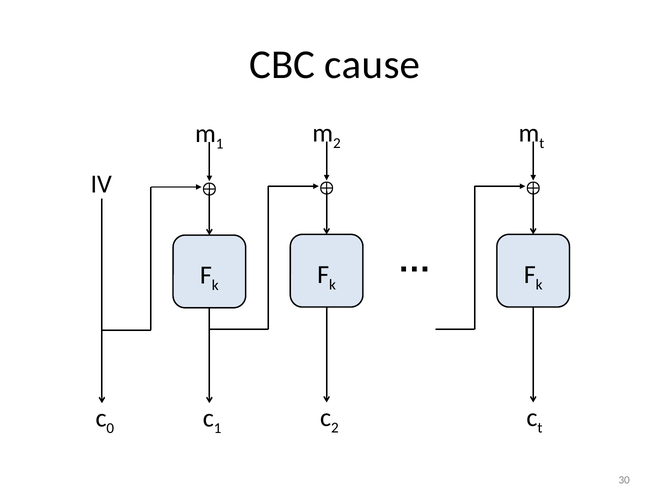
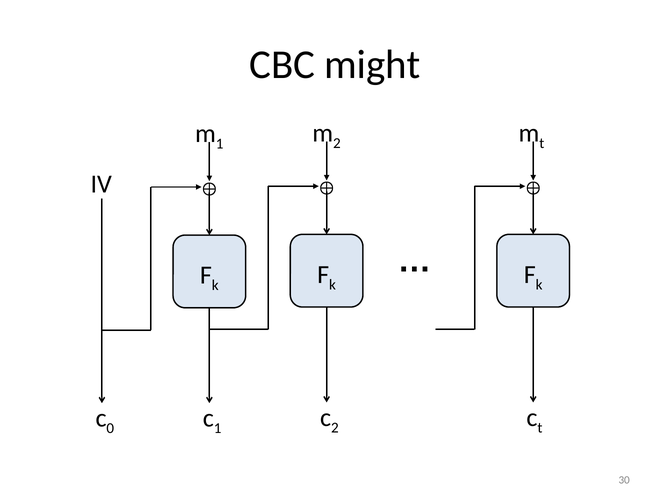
cause: cause -> might (372, 65)
